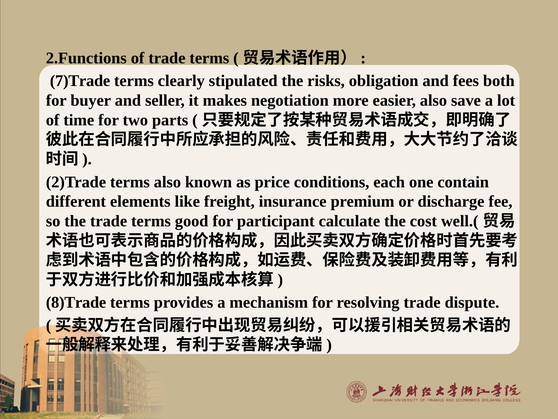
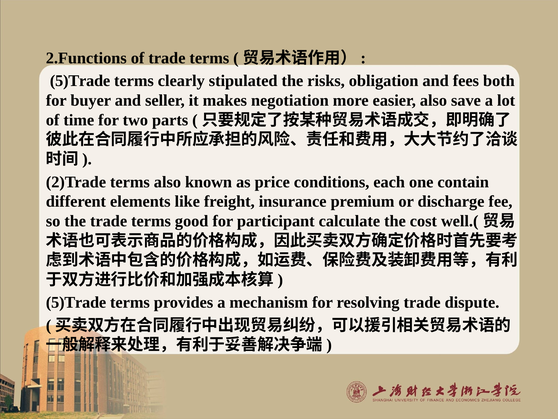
7)Trade: 7)Trade -> 5)Trade (80, 81)
8)Trade: 8)Trade -> 5)Trade (76, 302)
